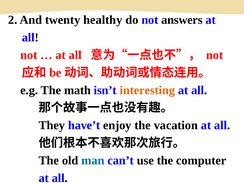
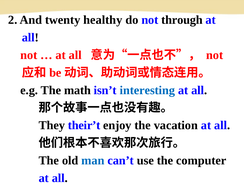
answers: answers -> through (182, 20)
interesting colour: orange -> blue (147, 90)
have’t: have’t -> their’t (84, 125)
